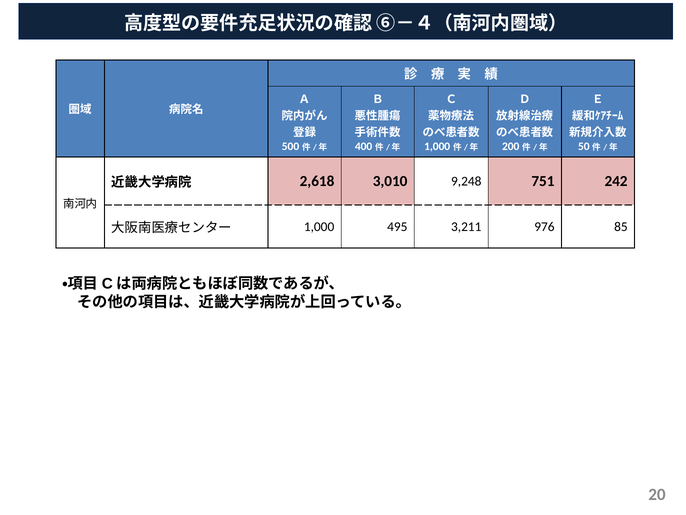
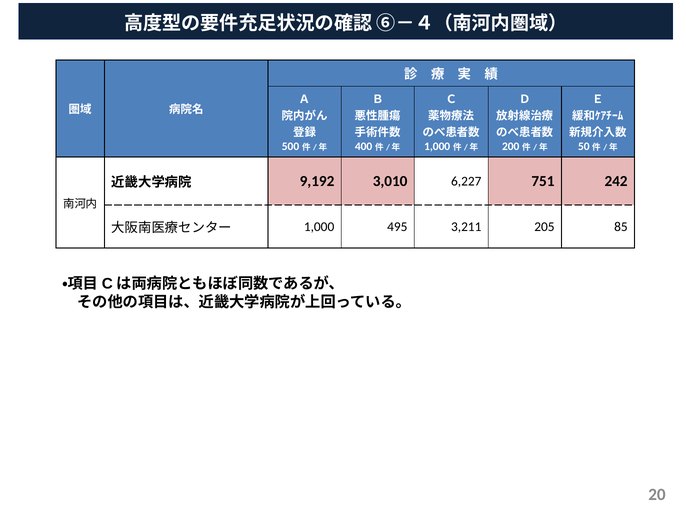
2,618: 2,618 -> 9,192 (317, 181)
9,248: 9,248 -> 6,227 (466, 181)
976: 976 -> 205 (544, 226)
